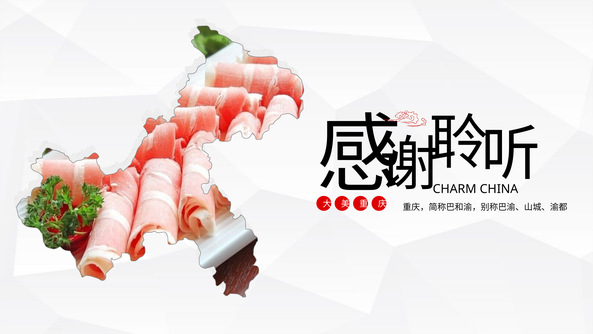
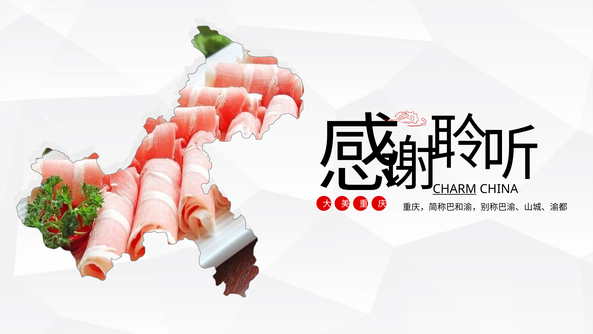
CHARM underline: none -> present (455, 189)
